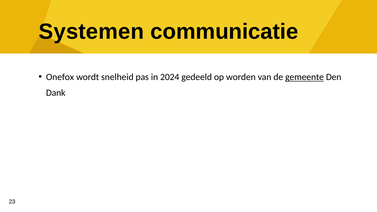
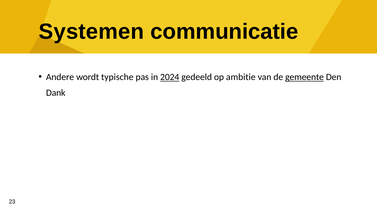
Onefox: Onefox -> Andere (60, 77)
snelheid: snelheid -> typische (117, 77)
2024 underline: none -> present (170, 77)
worden: worden -> ambitie (241, 77)
